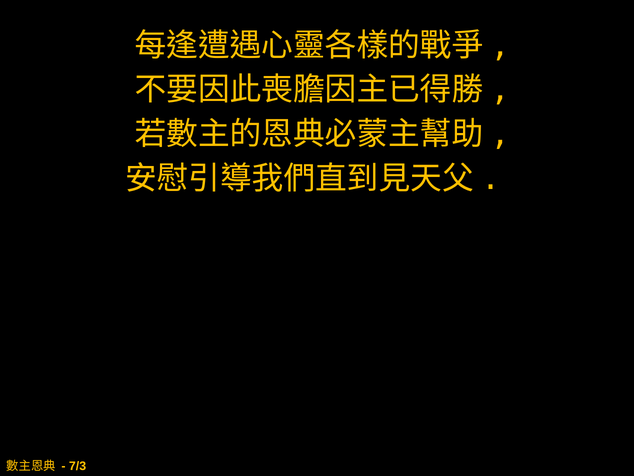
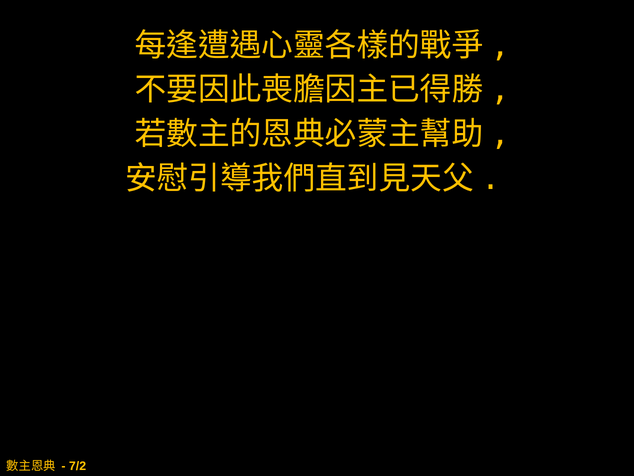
7/3: 7/3 -> 7/2 (78, 466)
